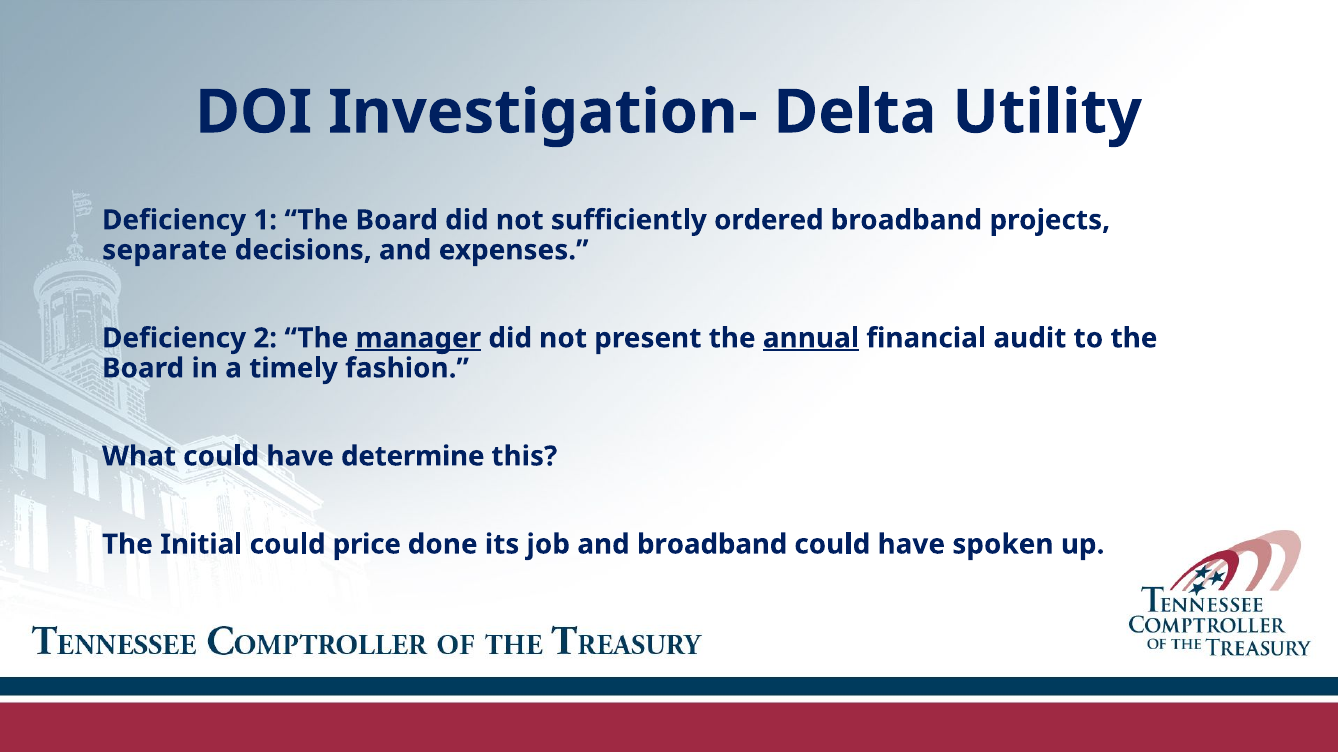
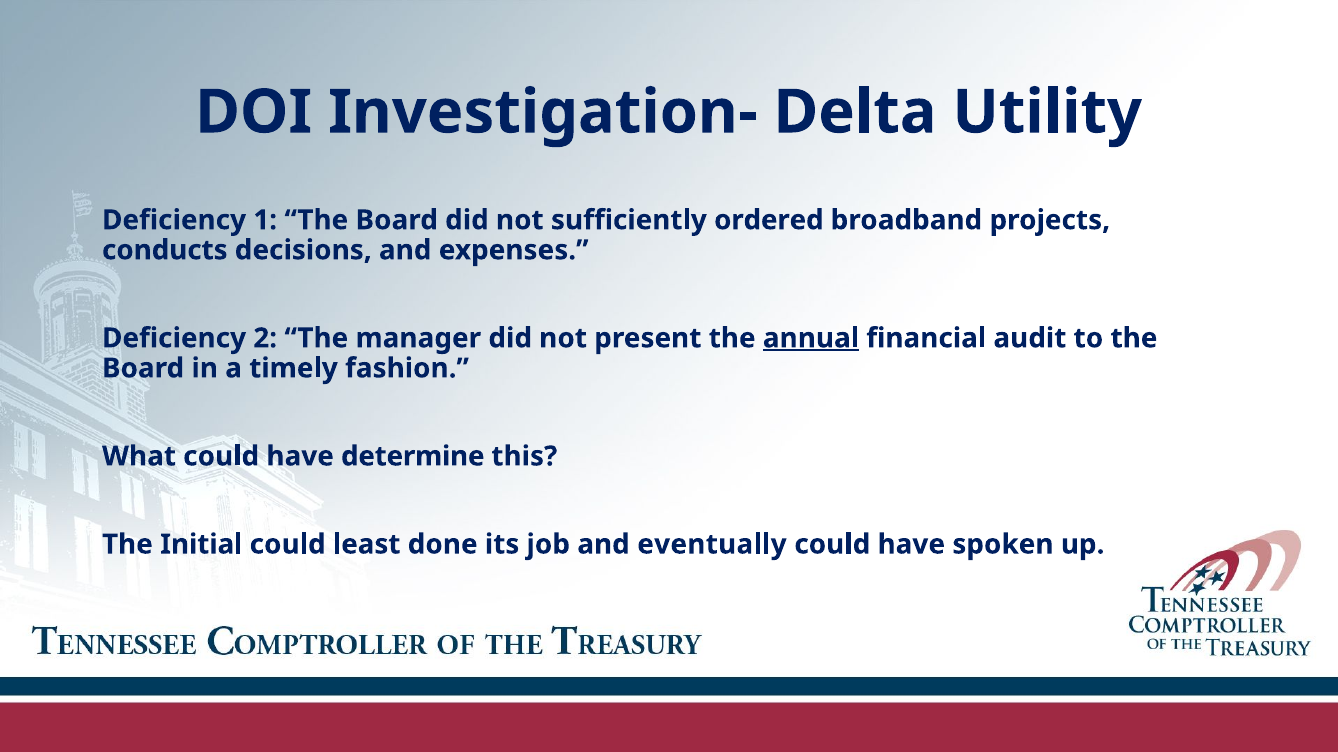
separate: separate -> conducts (165, 250)
manager underline: present -> none (418, 338)
price: price -> least (367, 545)
and broadband: broadband -> eventually (712, 545)
